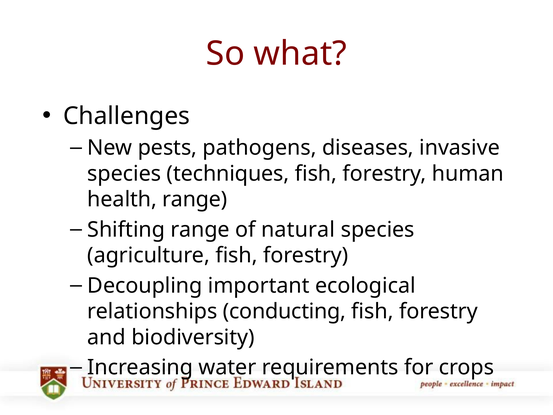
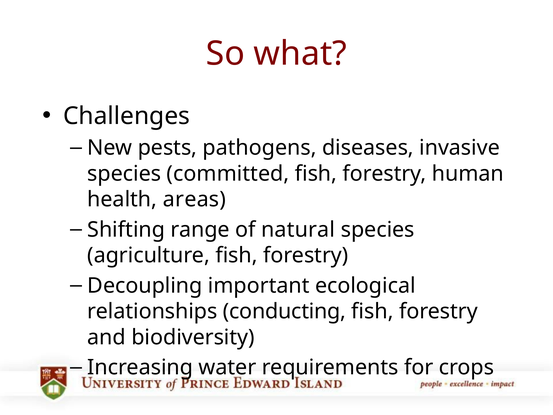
techniques: techniques -> committed (228, 174)
health range: range -> areas (194, 199)
